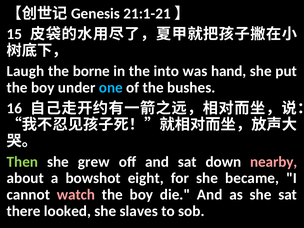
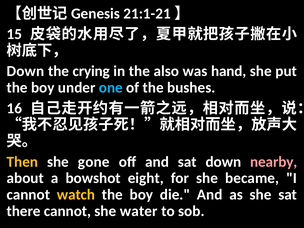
Laugh: Laugh -> Down (25, 71)
borne: borne -> crying (91, 71)
into: into -> also (166, 71)
Then colour: light green -> yellow (22, 162)
grew: grew -> gone (94, 162)
watch colour: pink -> yellow (76, 195)
there looked: looked -> cannot (67, 211)
slaves: slaves -> water (139, 211)
